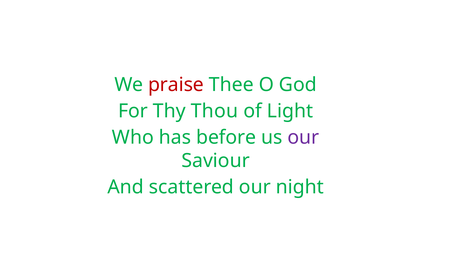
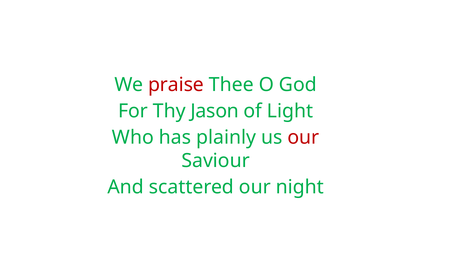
Thou: Thou -> Jason (215, 111)
before: before -> plainly (226, 137)
our colour: purple -> red (303, 137)
